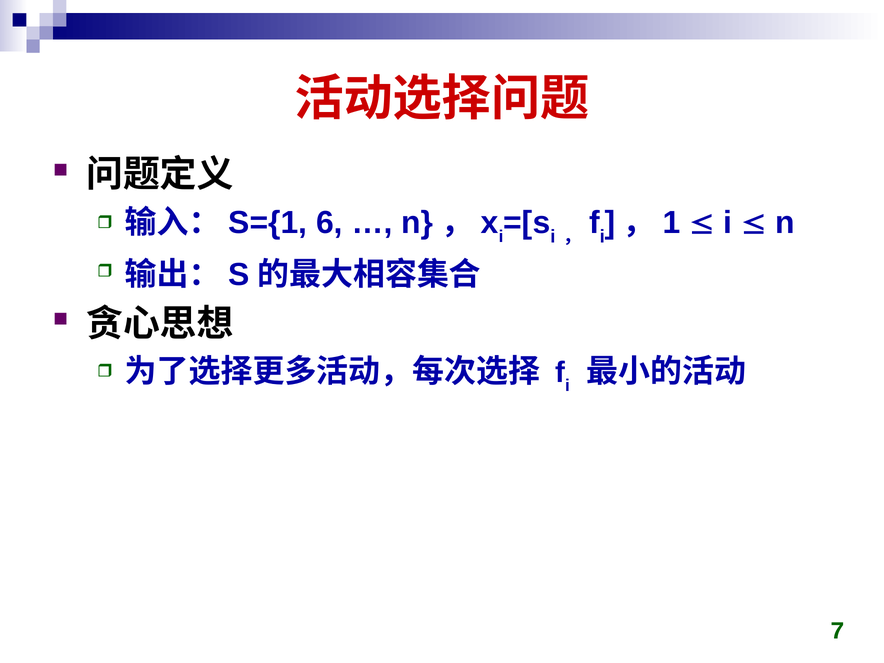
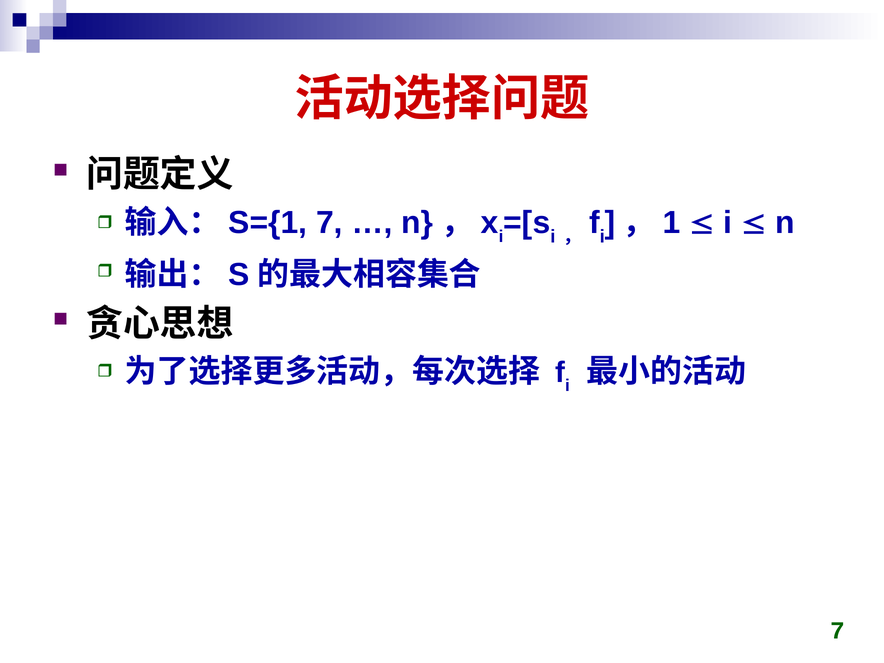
6: 6 -> 7 (330, 223)
